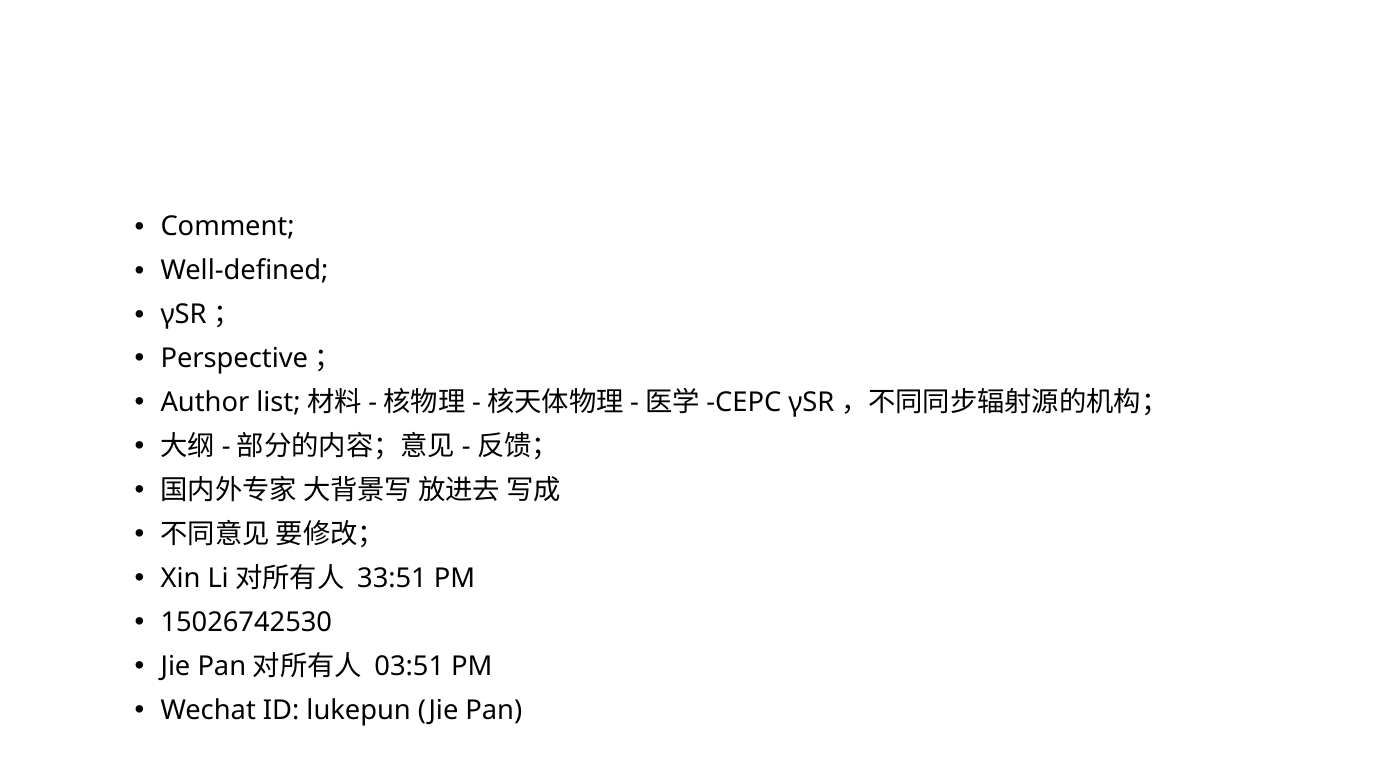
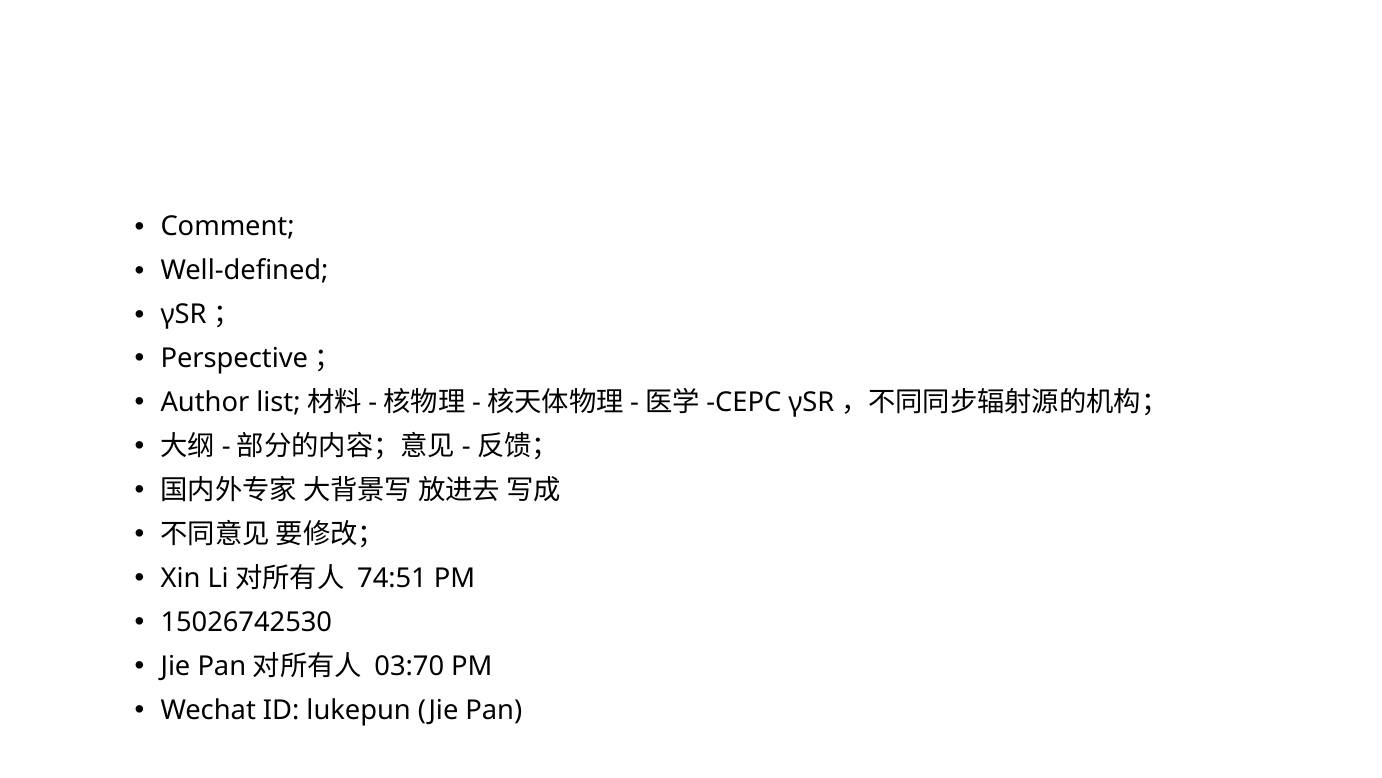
33:51: 33:51 -> 74:51 (392, 578)
03:51: 03:51 -> 03:70 (409, 666)
